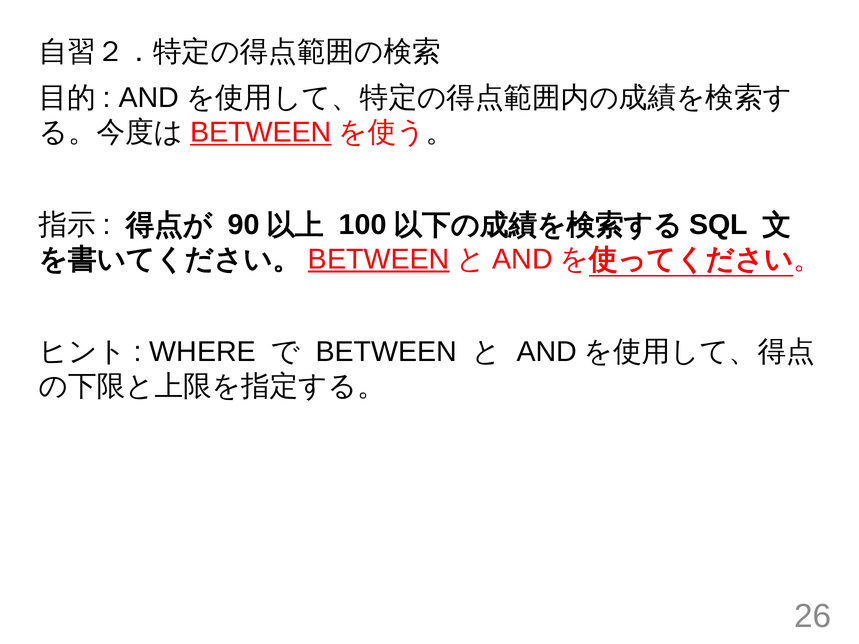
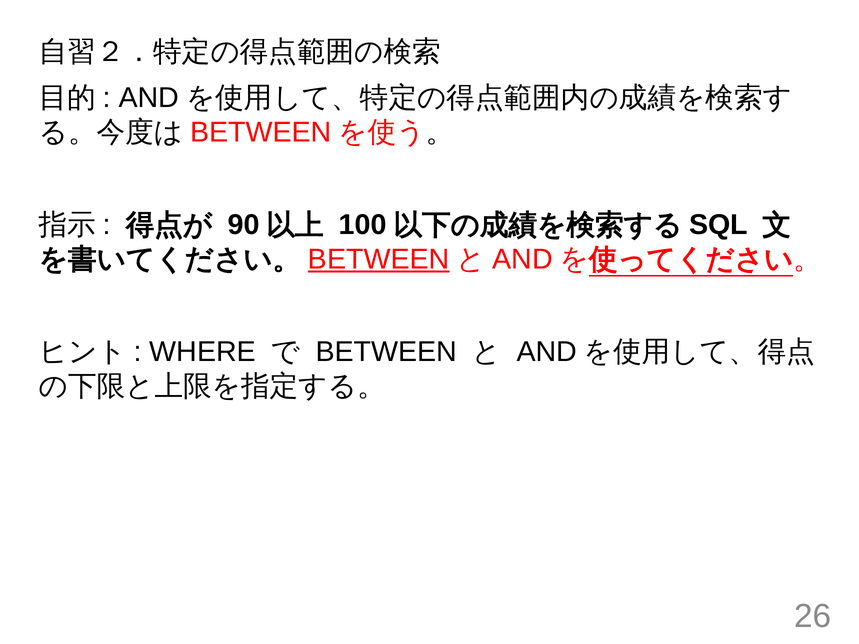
BETWEEN underline: present -> none (261, 132)
